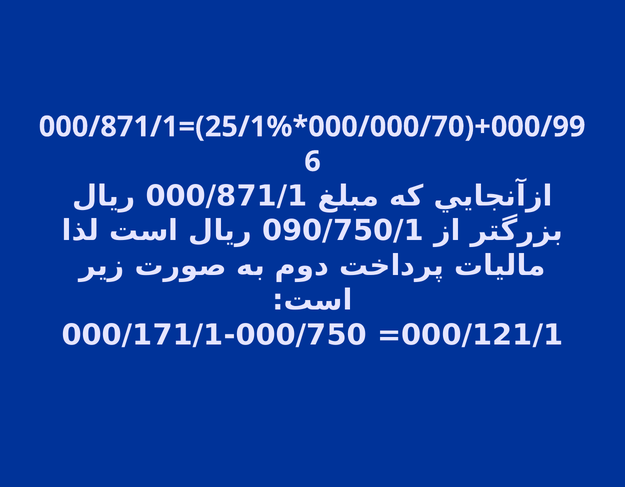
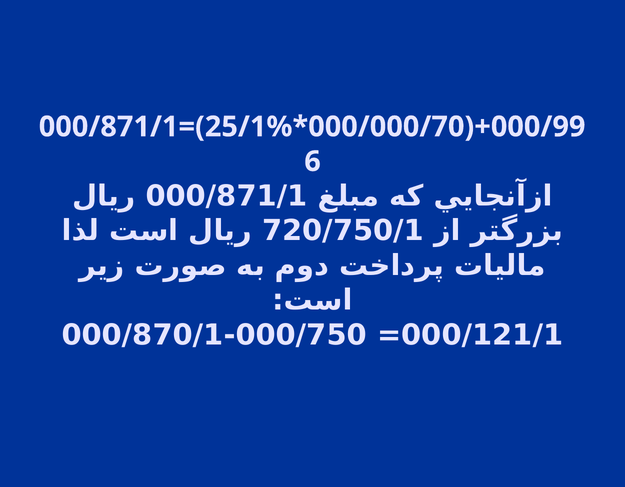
090/750/1: 090/750/1 -> 720/750/1 (343, 231)
000/171/1: 000/171/1 -> 000/870/1 (143, 335)
